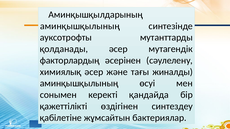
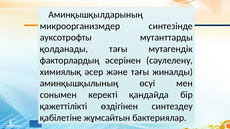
аминқышқылының: аминқышқылының -> микроорганизмдер (80, 26)
қолданады әсер: әсер -> тағы (118, 49)
